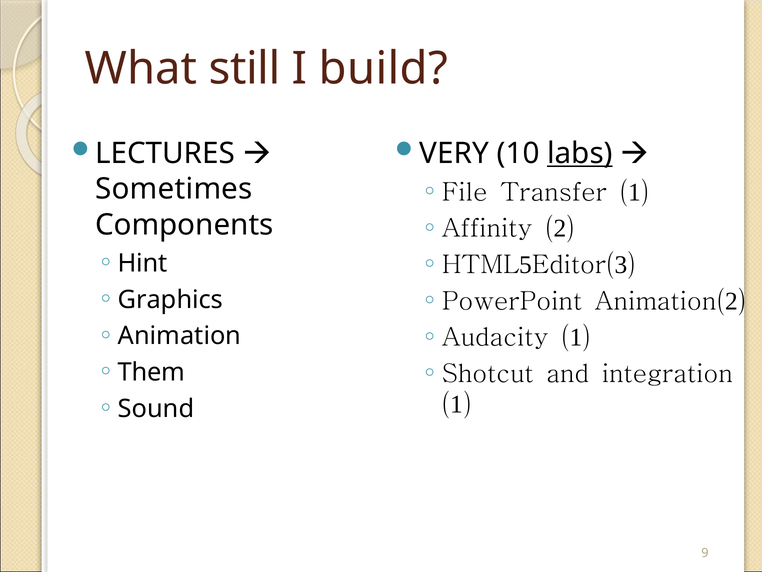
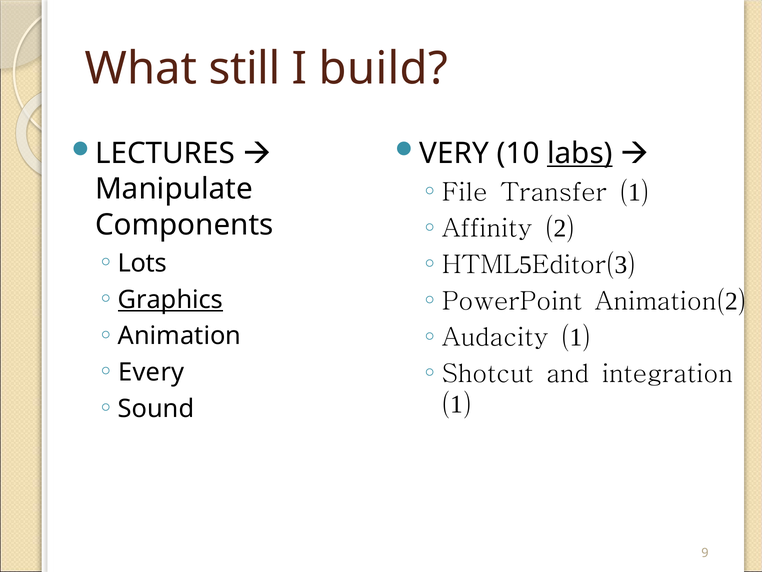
Sometimes: Sometimes -> Manipulate (174, 189)
Hint: Hint -> Lots (142, 263)
Graphics underline: none -> present (170, 299)
Them: Them -> Every (151, 372)
